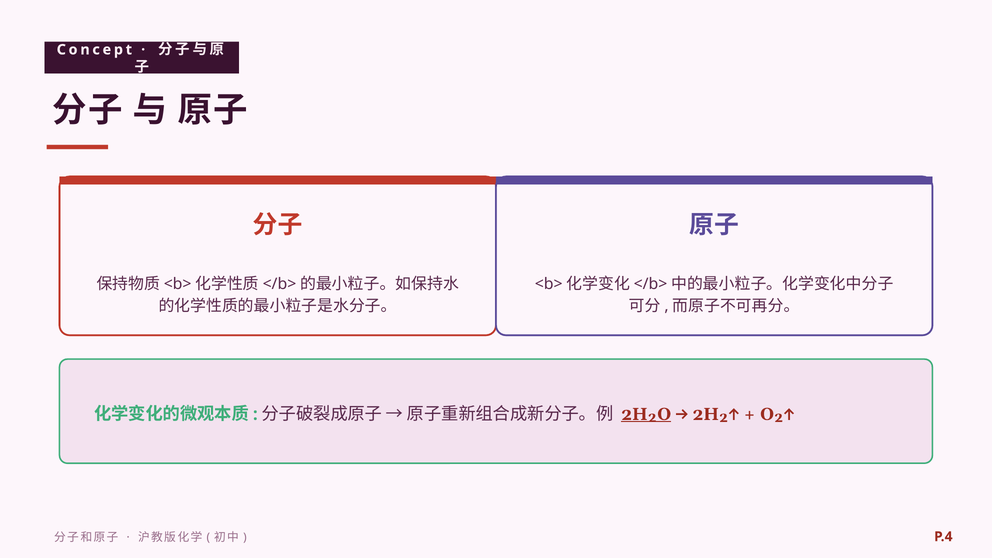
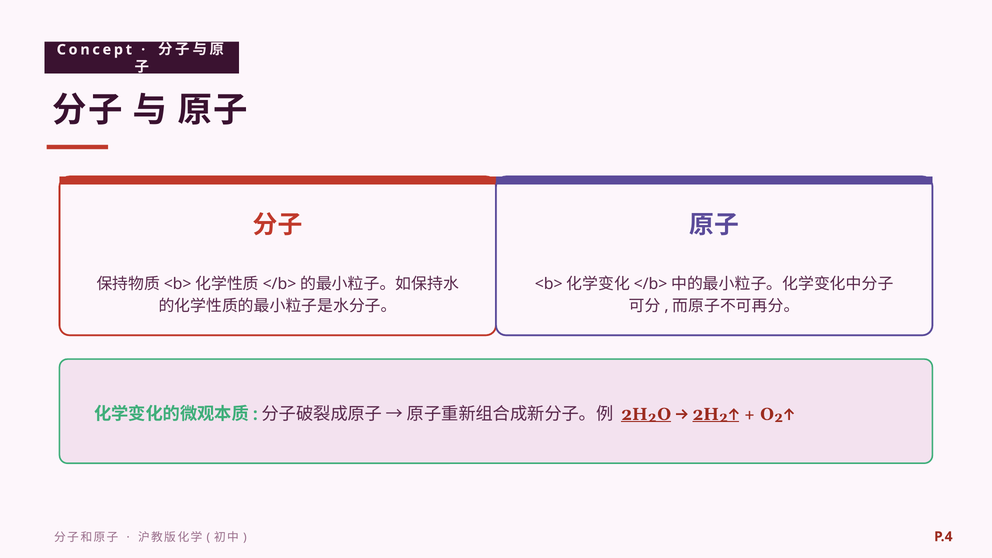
2H₂↑ underline: none -> present (716, 414)
